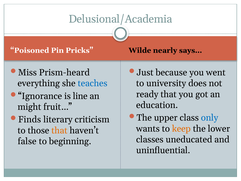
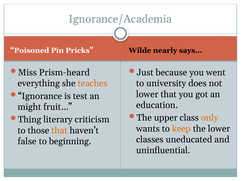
Delusional/Academia: Delusional/Academia -> Ignorance/Academia (120, 19)
teaches colour: blue -> orange (93, 83)
ready: ready -> lower (147, 94)
line: line -> test (80, 96)
only colour: blue -> orange (210, 118)
Finds: Finds -> Thing (30, 119)
